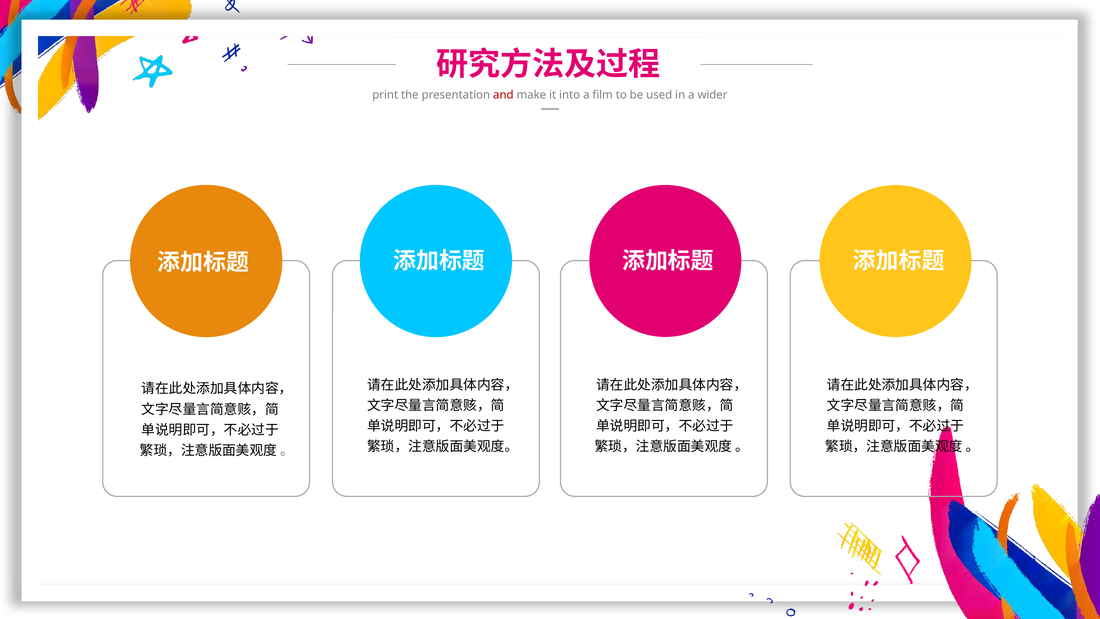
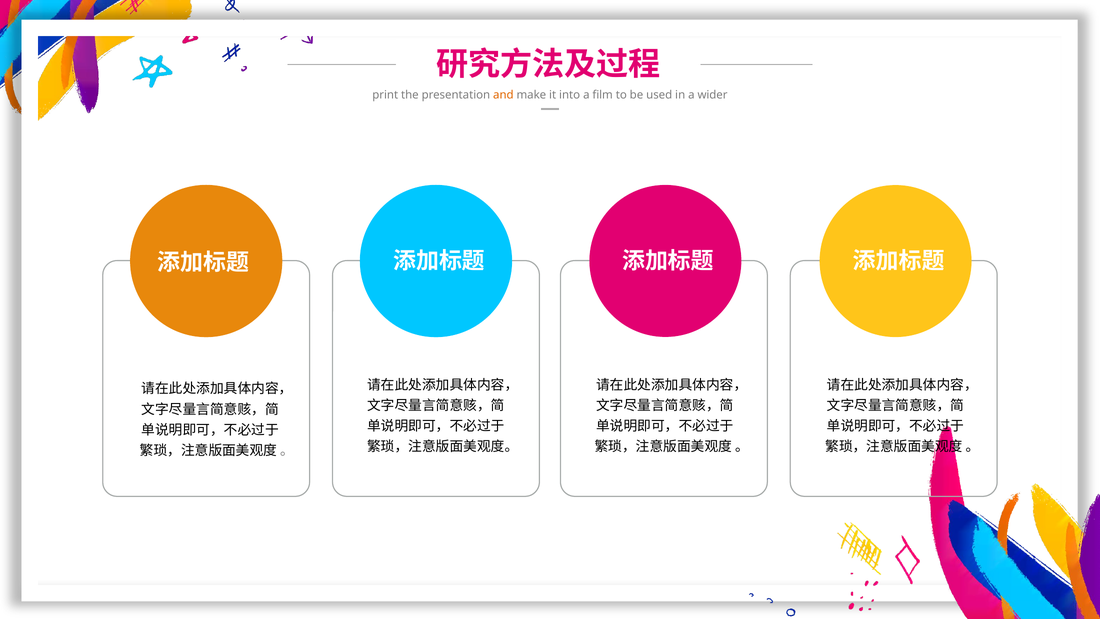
and colour: red -> orange (503, 95)
